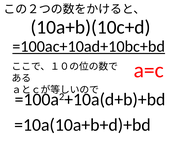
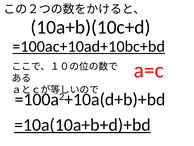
=10a(10a+b+d)+bd underline: none -> present (82, 124)
